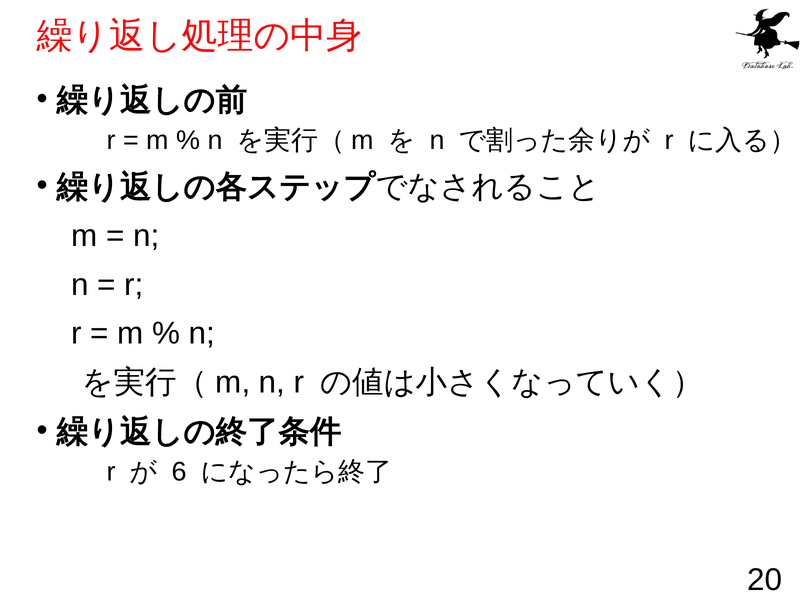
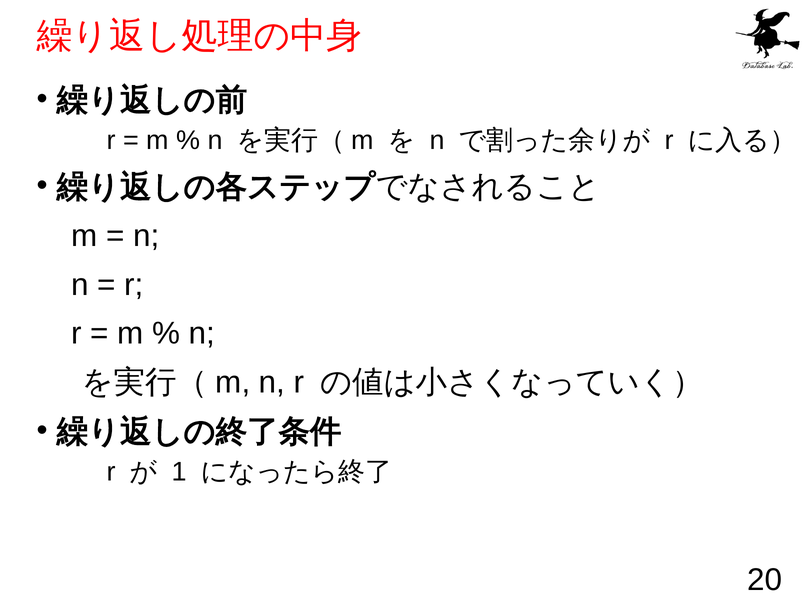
6: 6 -> 1 (179, 472)
